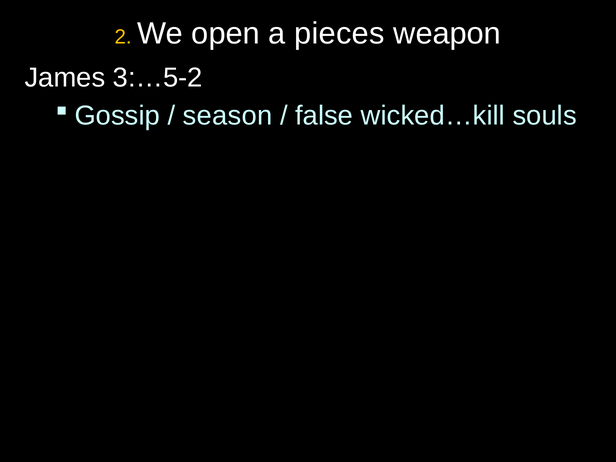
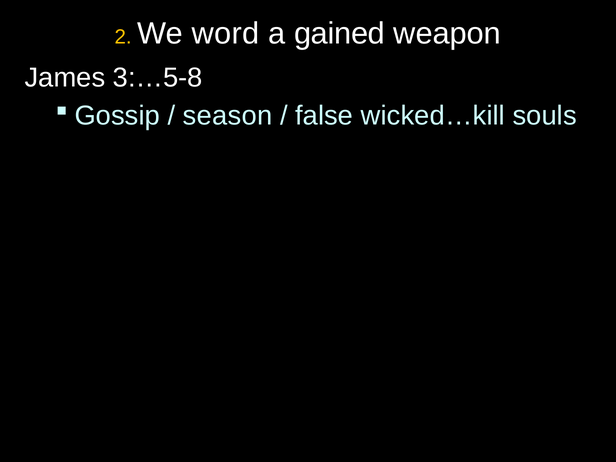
open: open -> word (226, 34)
pieces: pieces -> gained (340, 34)
3:…5-2: 3:…5-2 -> 3:…5-8 (158, 78)
